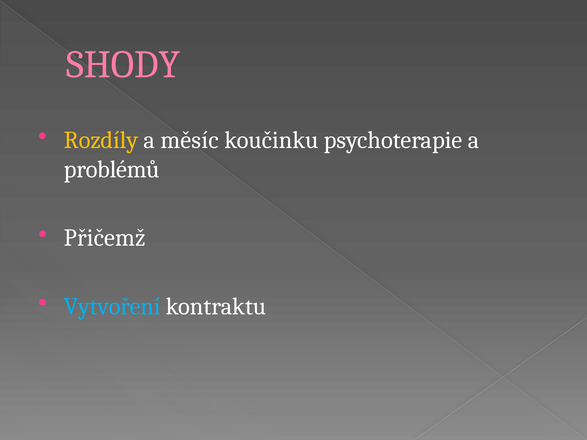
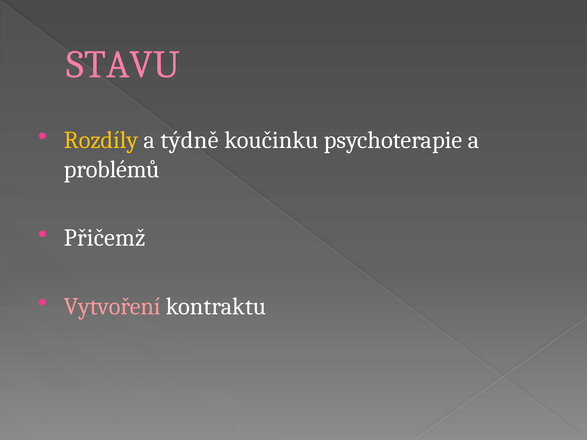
SHODY: SHODY -> STAVU (123, 65)
měsíc: měsíc -> týdně (190, 140)
Vytvoření colour: light blue -> pink (112, 306)
